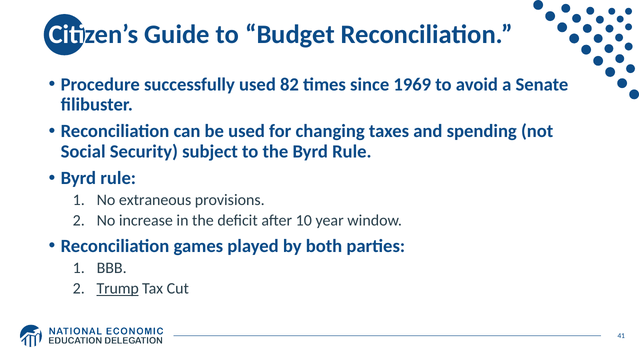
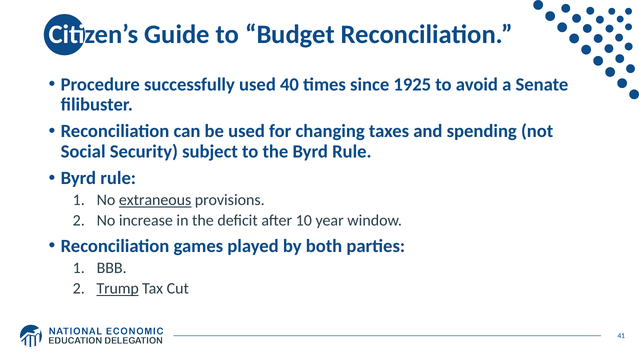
82: 82 -> 40 (289, 84)
1969: 1969 -> 1925 (412, 84)
extraneous underline: none -> present (155, 200)
